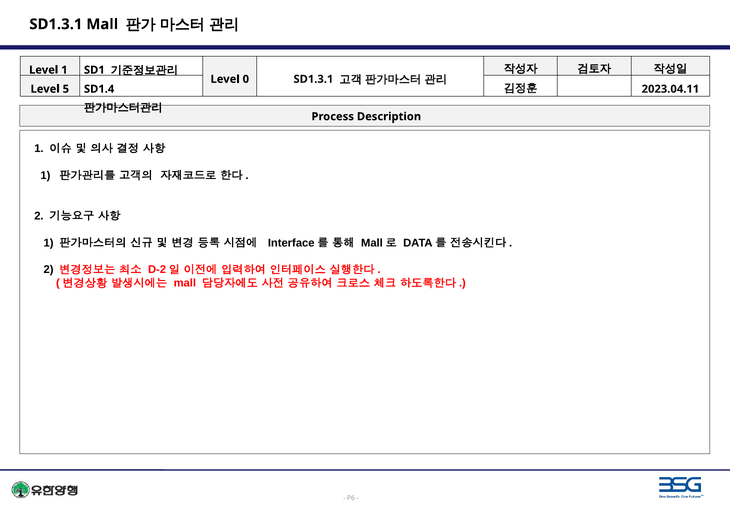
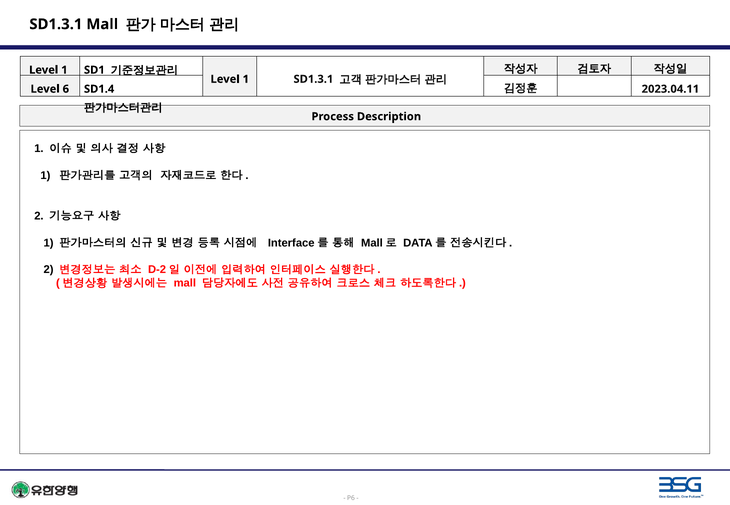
0: 0 -> 1 (246, 79)
5: 5 -> 6 (66, 89)
